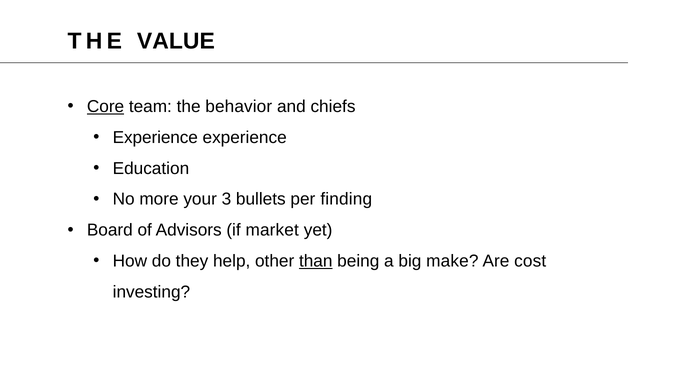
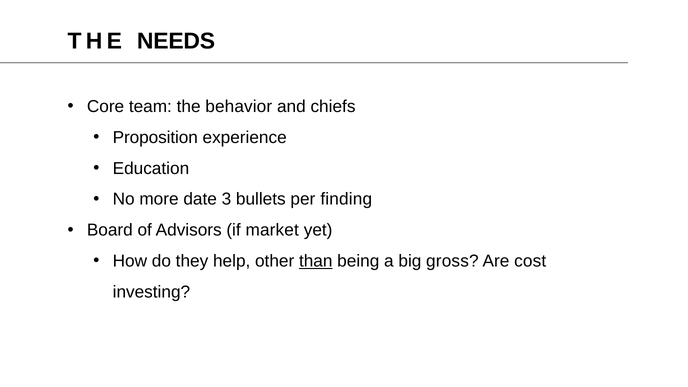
VALUE: VALUE -> NEEDS (176, 41)
Core underline: present -> none (106, 106)
Experience: Experience -> Proposition (155, 137)
your: your -> date (200, 199)
make: make -> gross (452, 261)
